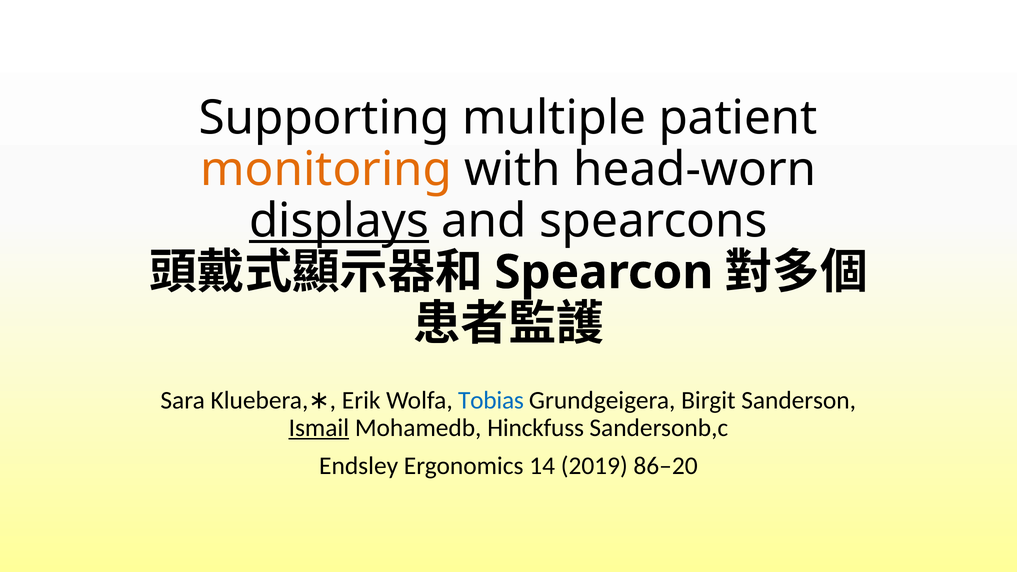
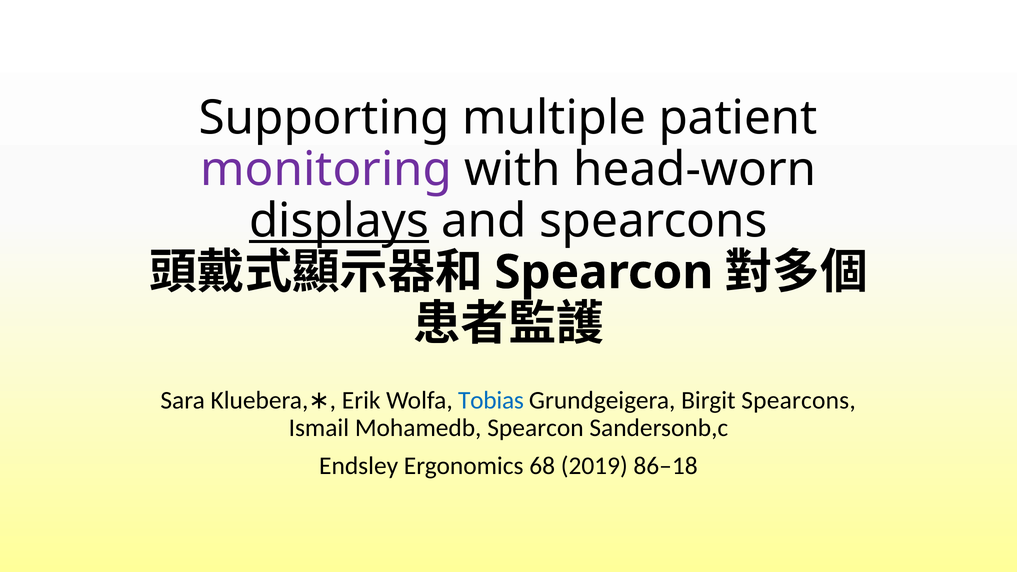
monitoring colour: orange -> purple (326, 169)
Birgit Sanderson: Sanderson -> Spearcons (799, 400)
Ismail underline: present -> none (319, 428)
Mohamedb Hinckfuss: Hinckfuss -> Spearcon (535, 428)
14: 14 -> 68 (542, 466)
86–20: 86–20 -> 86–18 (666, 466)
